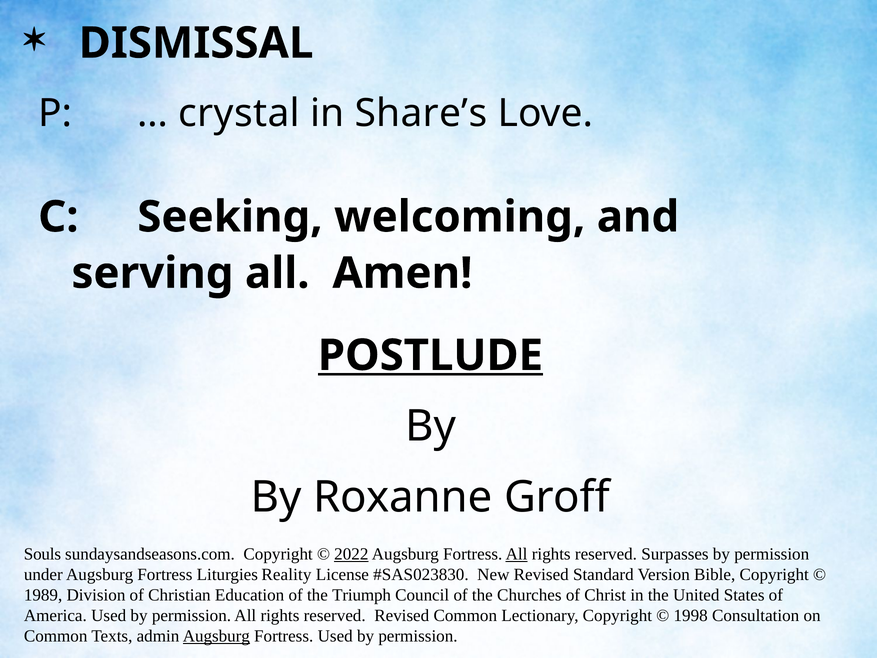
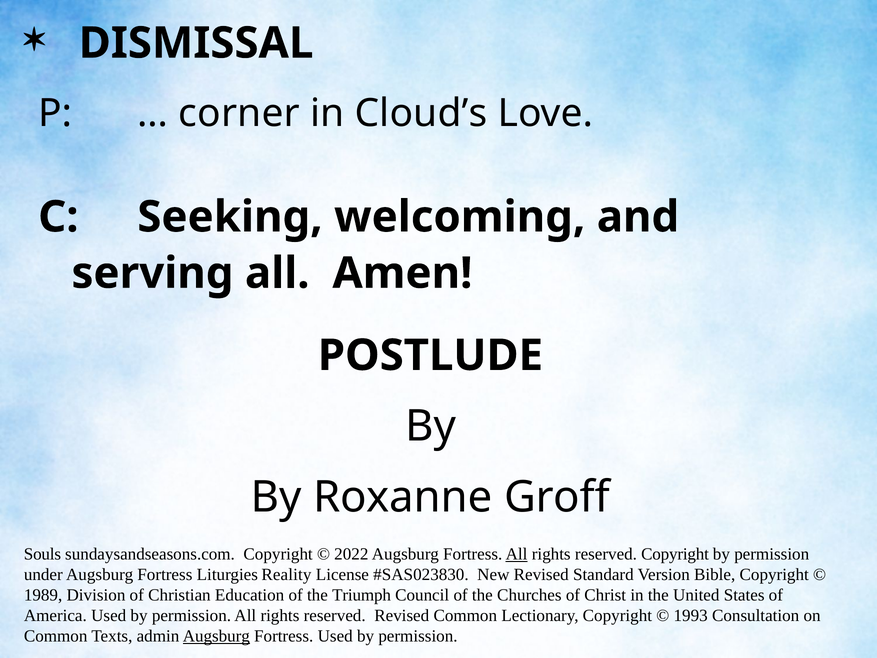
crystal: crystal -> corner (239, 113)
Share’s: Share’s -> Cloud’s (421, 113)
POSTLUDE underline: present -> none (430, 355)
2022 underline: present -> none (351, 554)
reserved Surpasses: Surpasses -> Copyright (675, 554)
1998: 1998 -> 1993 (691, 615)
